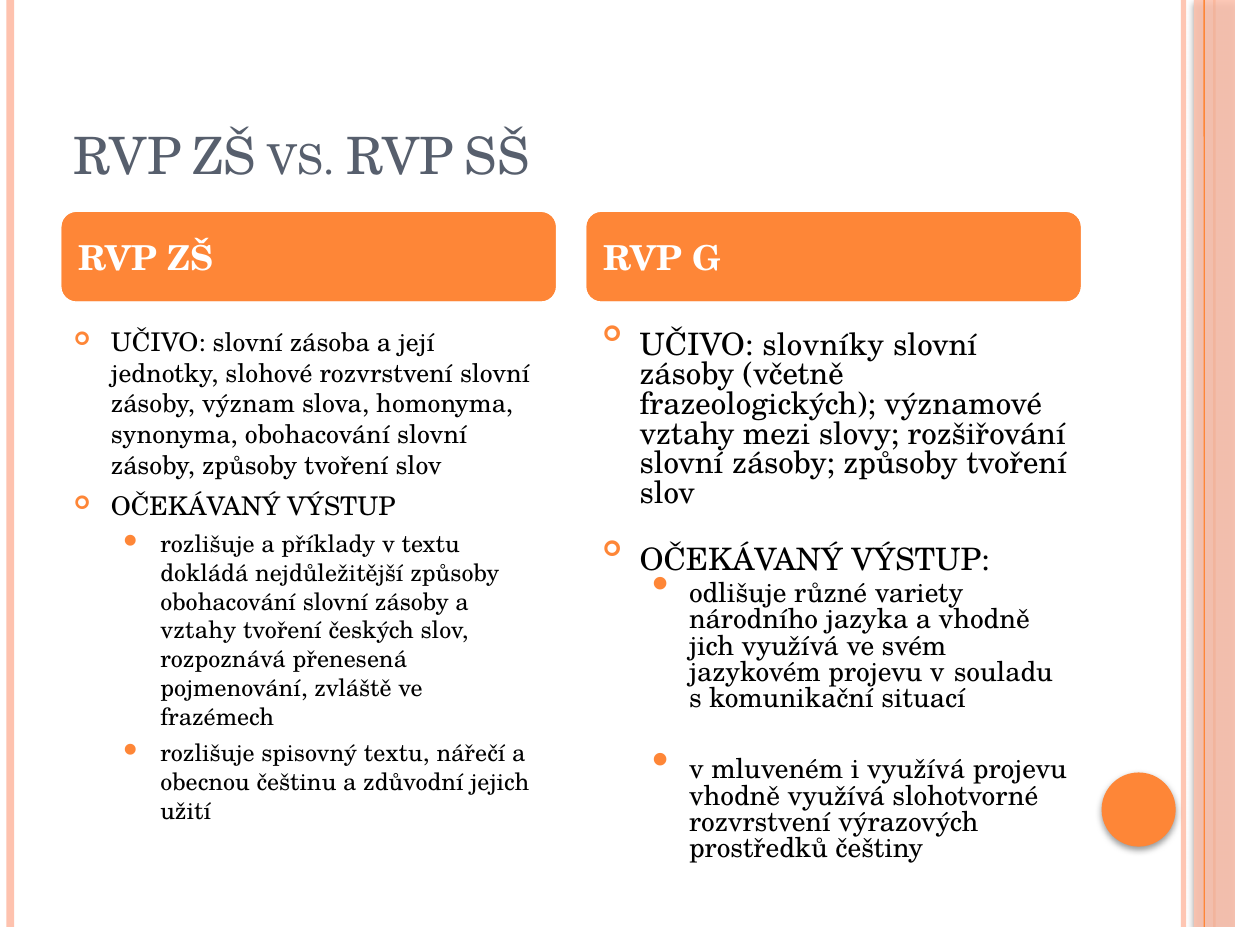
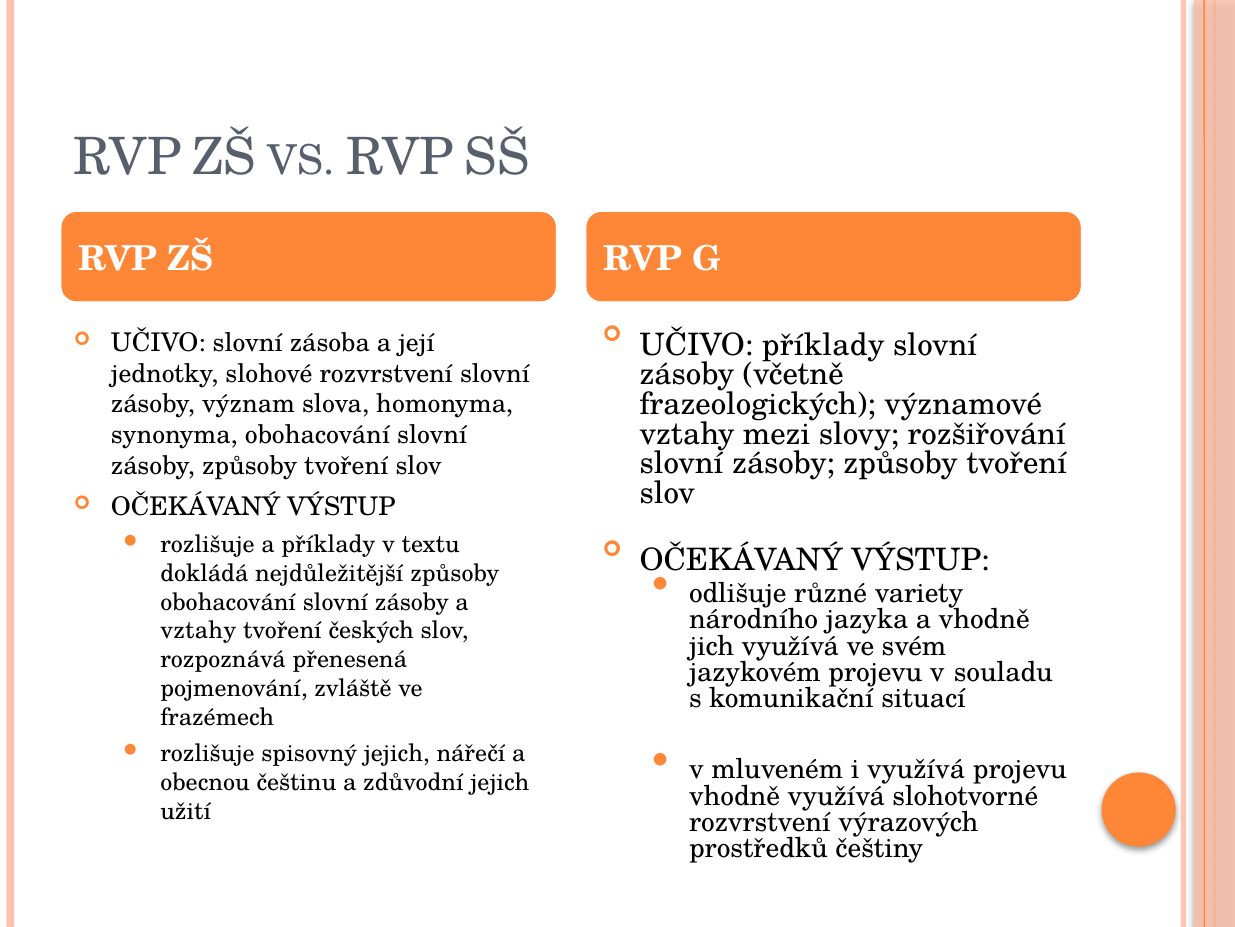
UČIVO slovníky: slovníky -> příklady (823, 345)
spisovný textu: textu -> jejich (397, 753)
